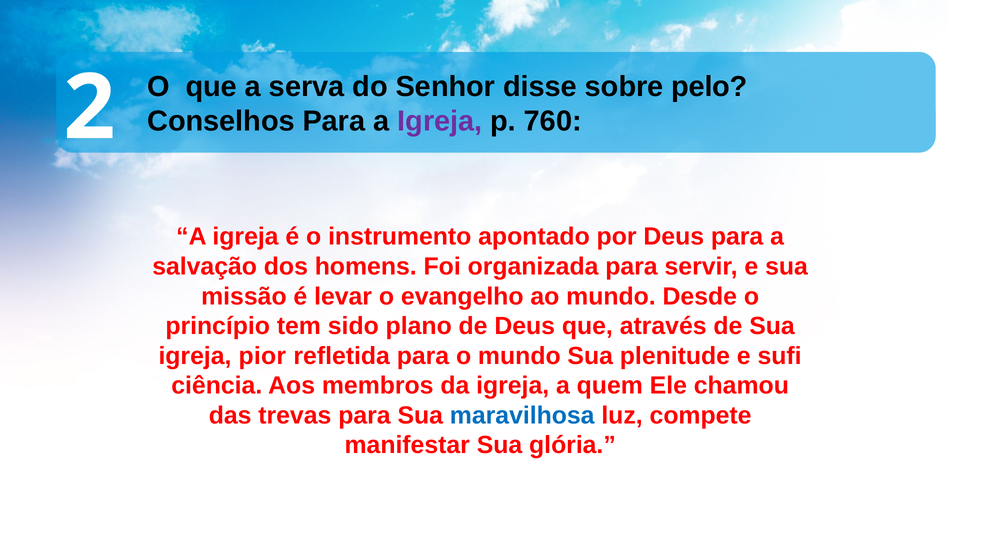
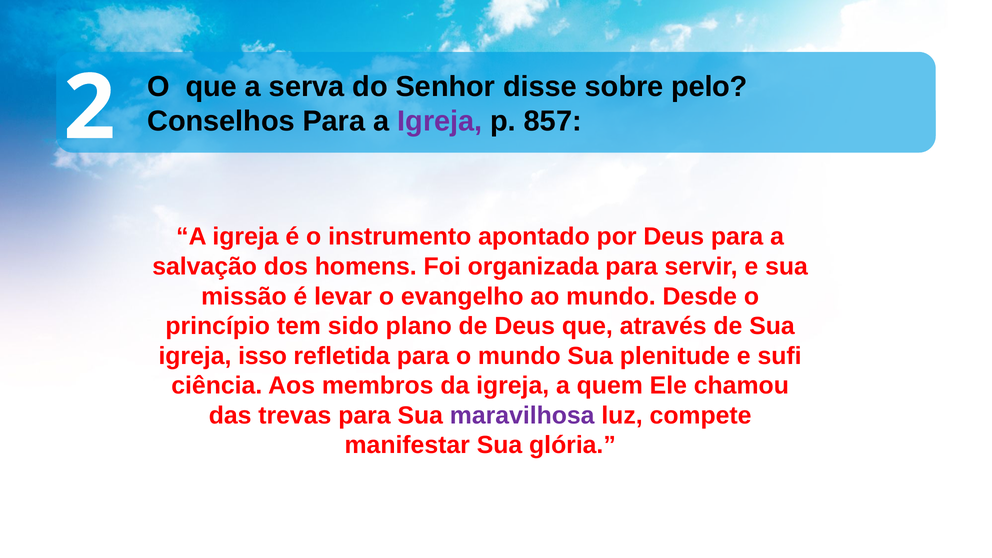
760: 760 -> 857 (553, 121)
pior: pior -> isso (263, 356)
maravilhosa colour: blue -> purple (522, 415)
